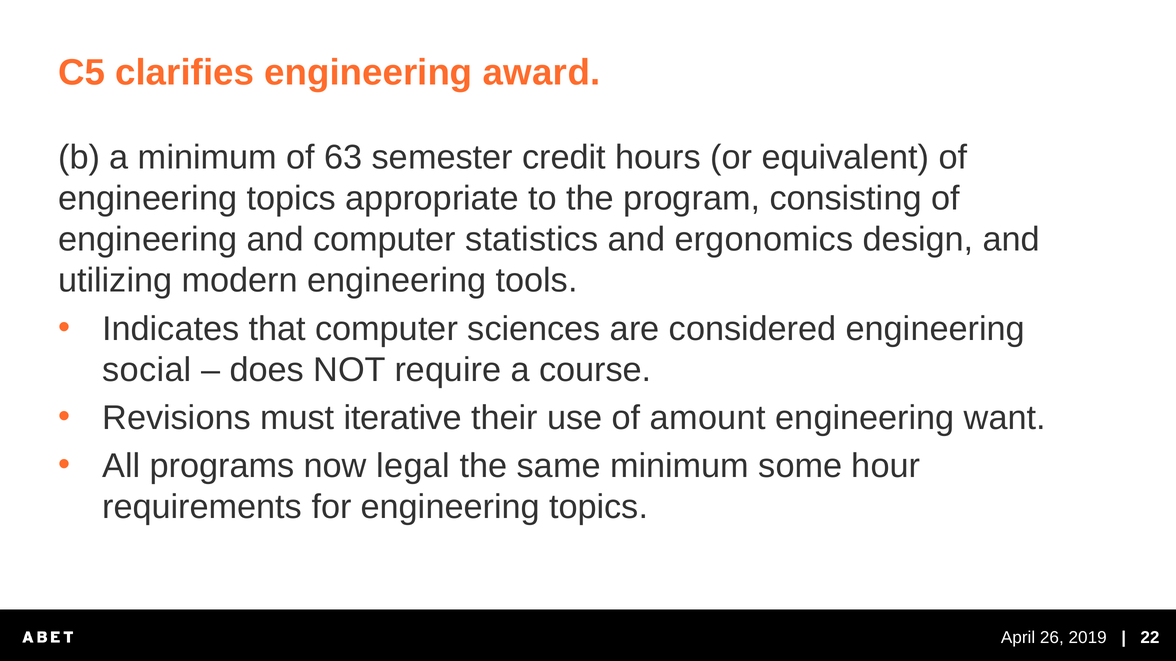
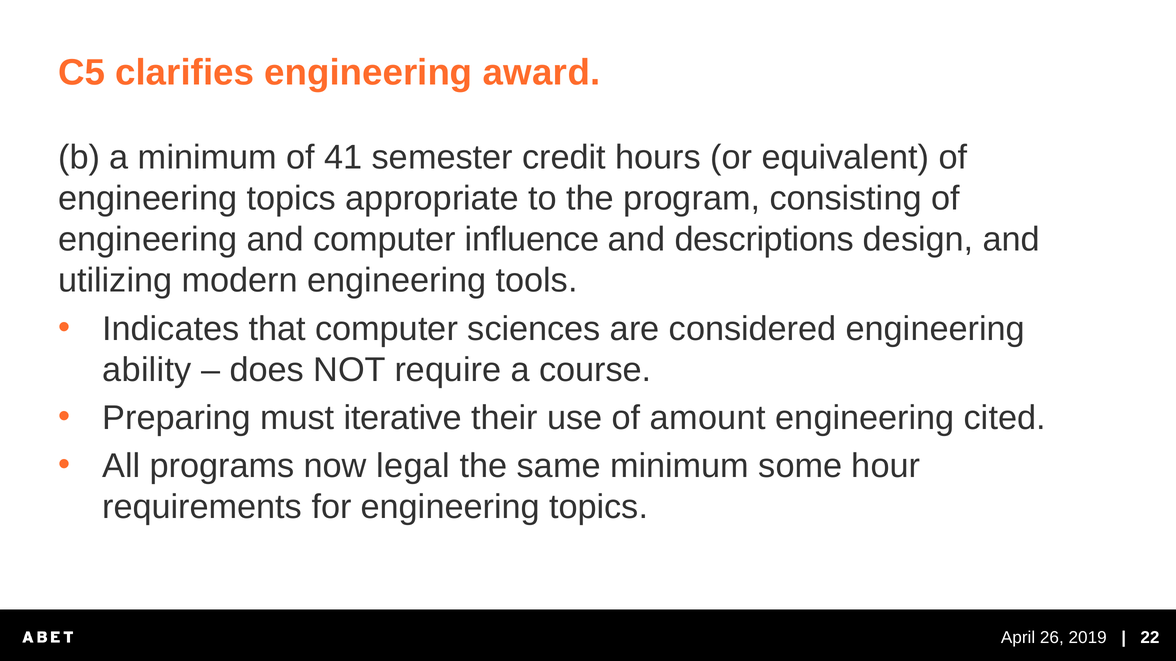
63: 63 -> 41 (343, 157)
statistics: statistics -> influence (532, 240)
ergonomics: ergonomics -> descriptions (764, 240)
social: social -> ability (147, 370)
Revisions: Revisions -> Preparing (177, 418)
want: want -> cited (1005, 418)
